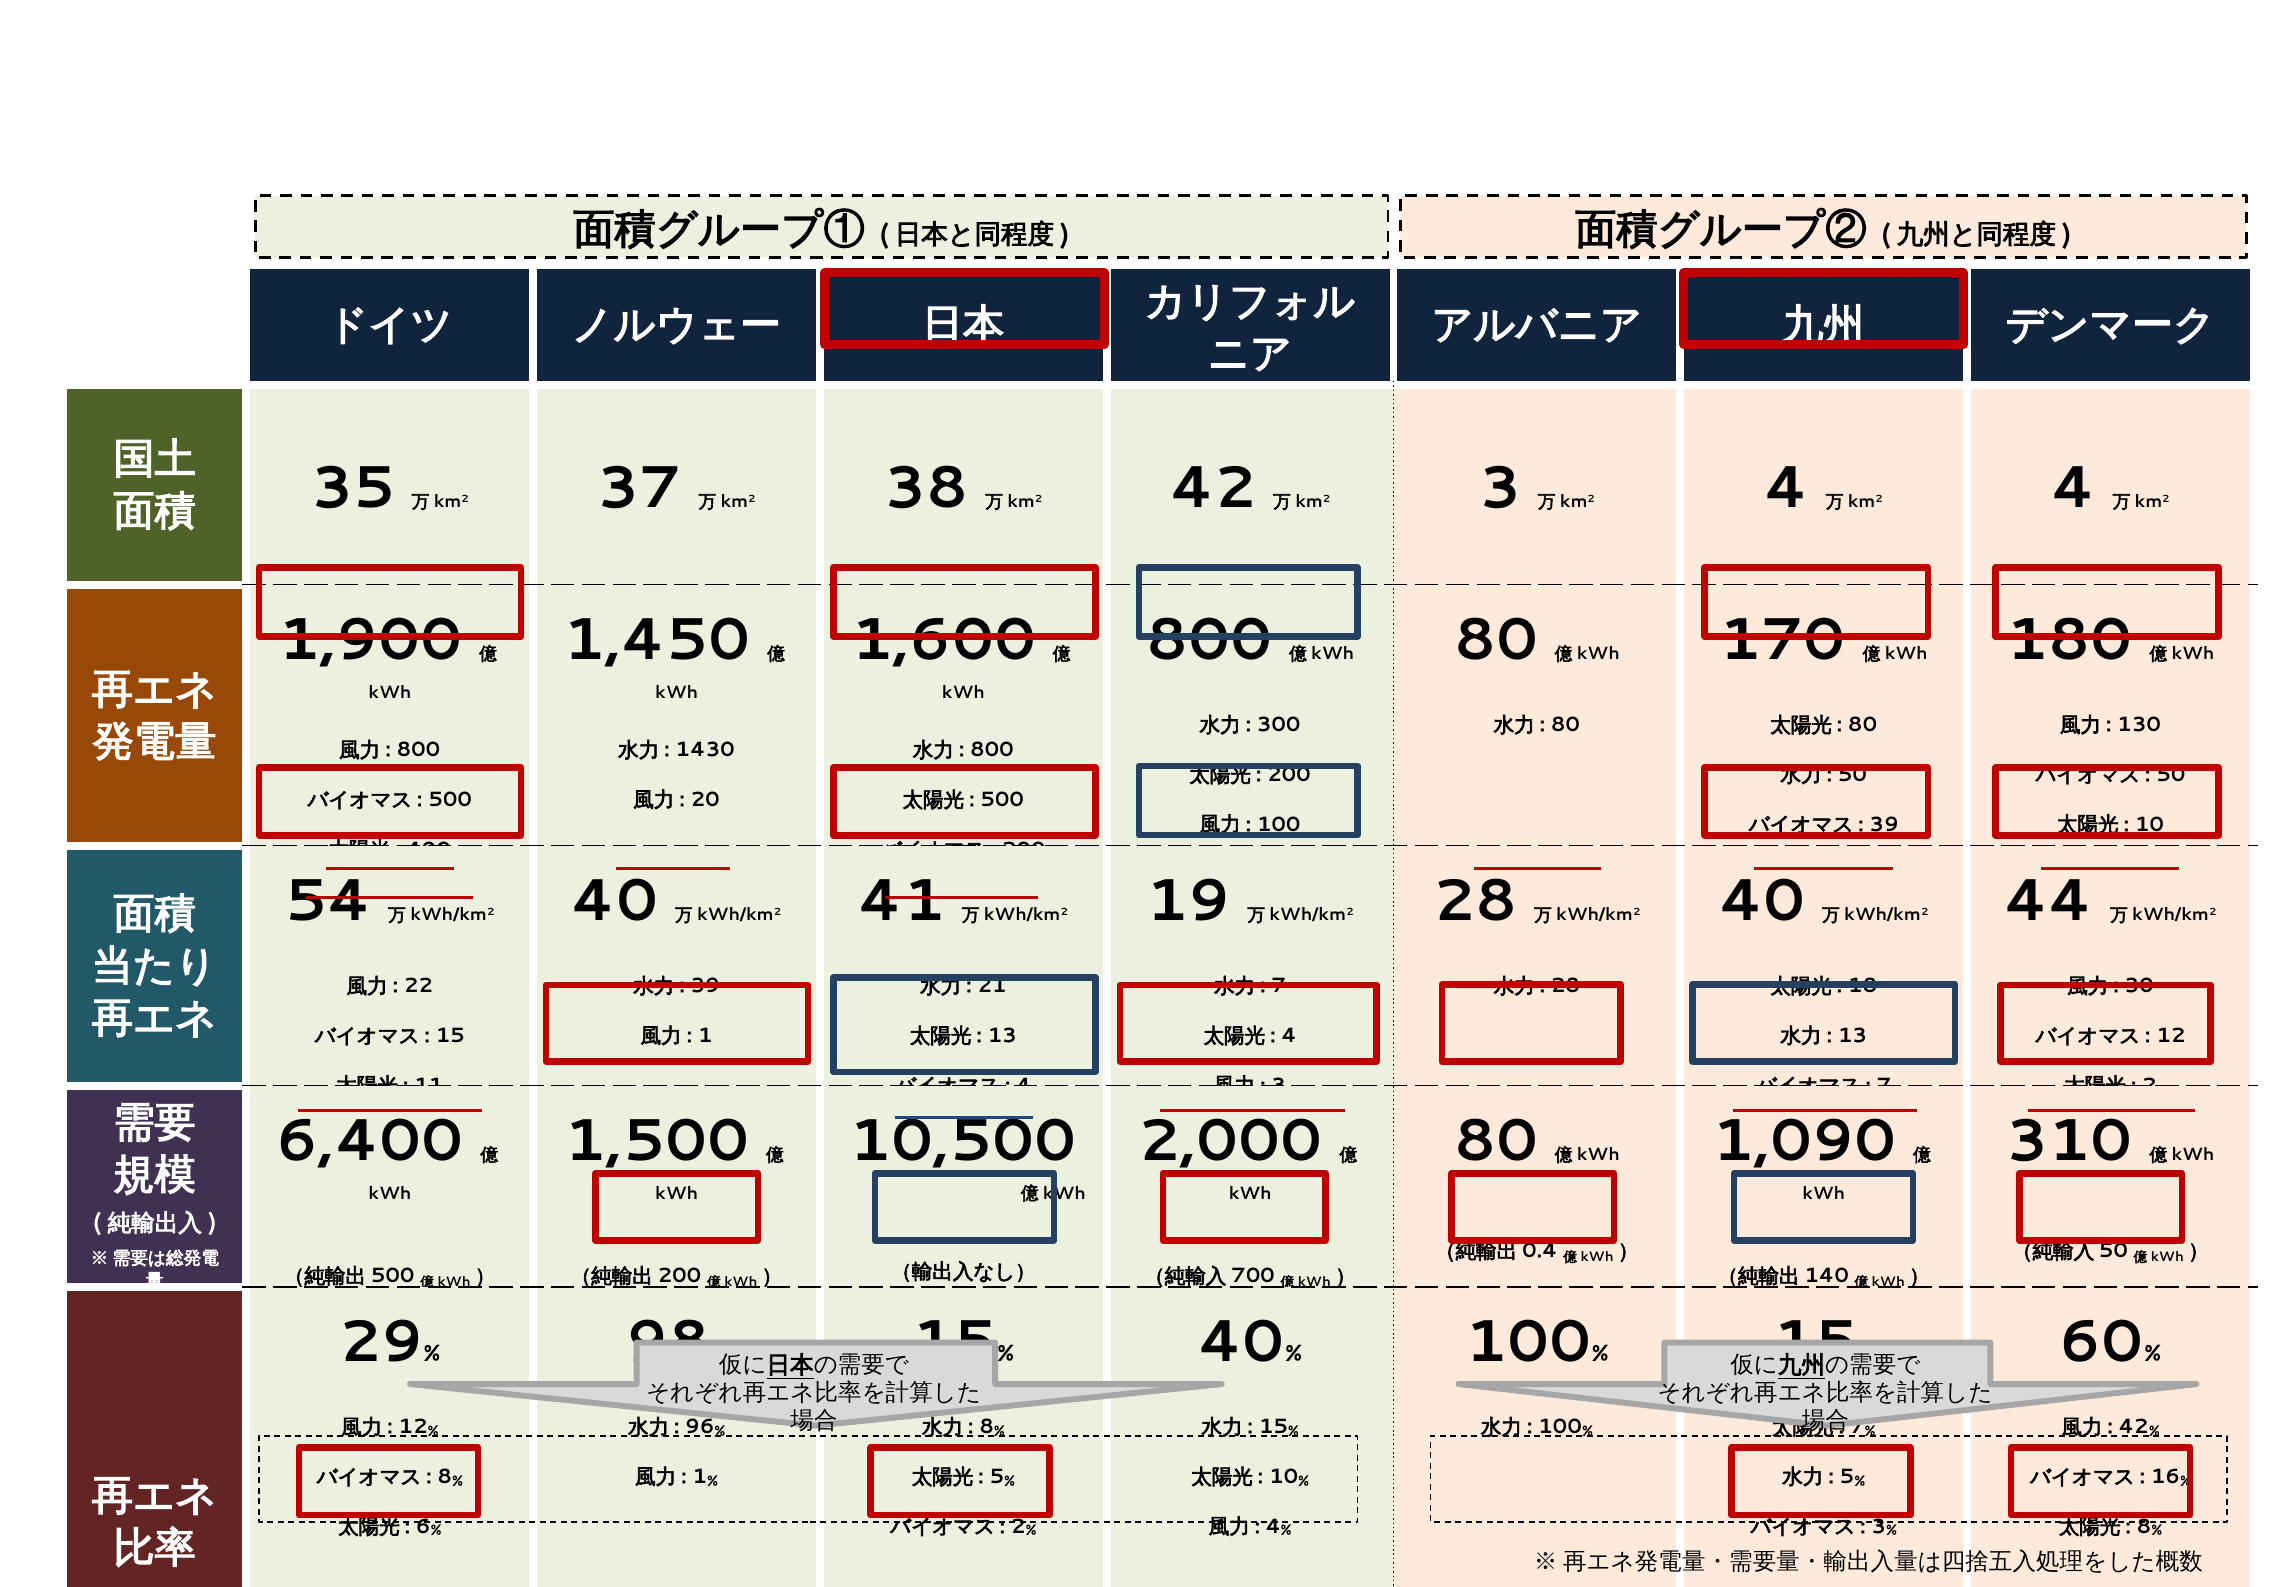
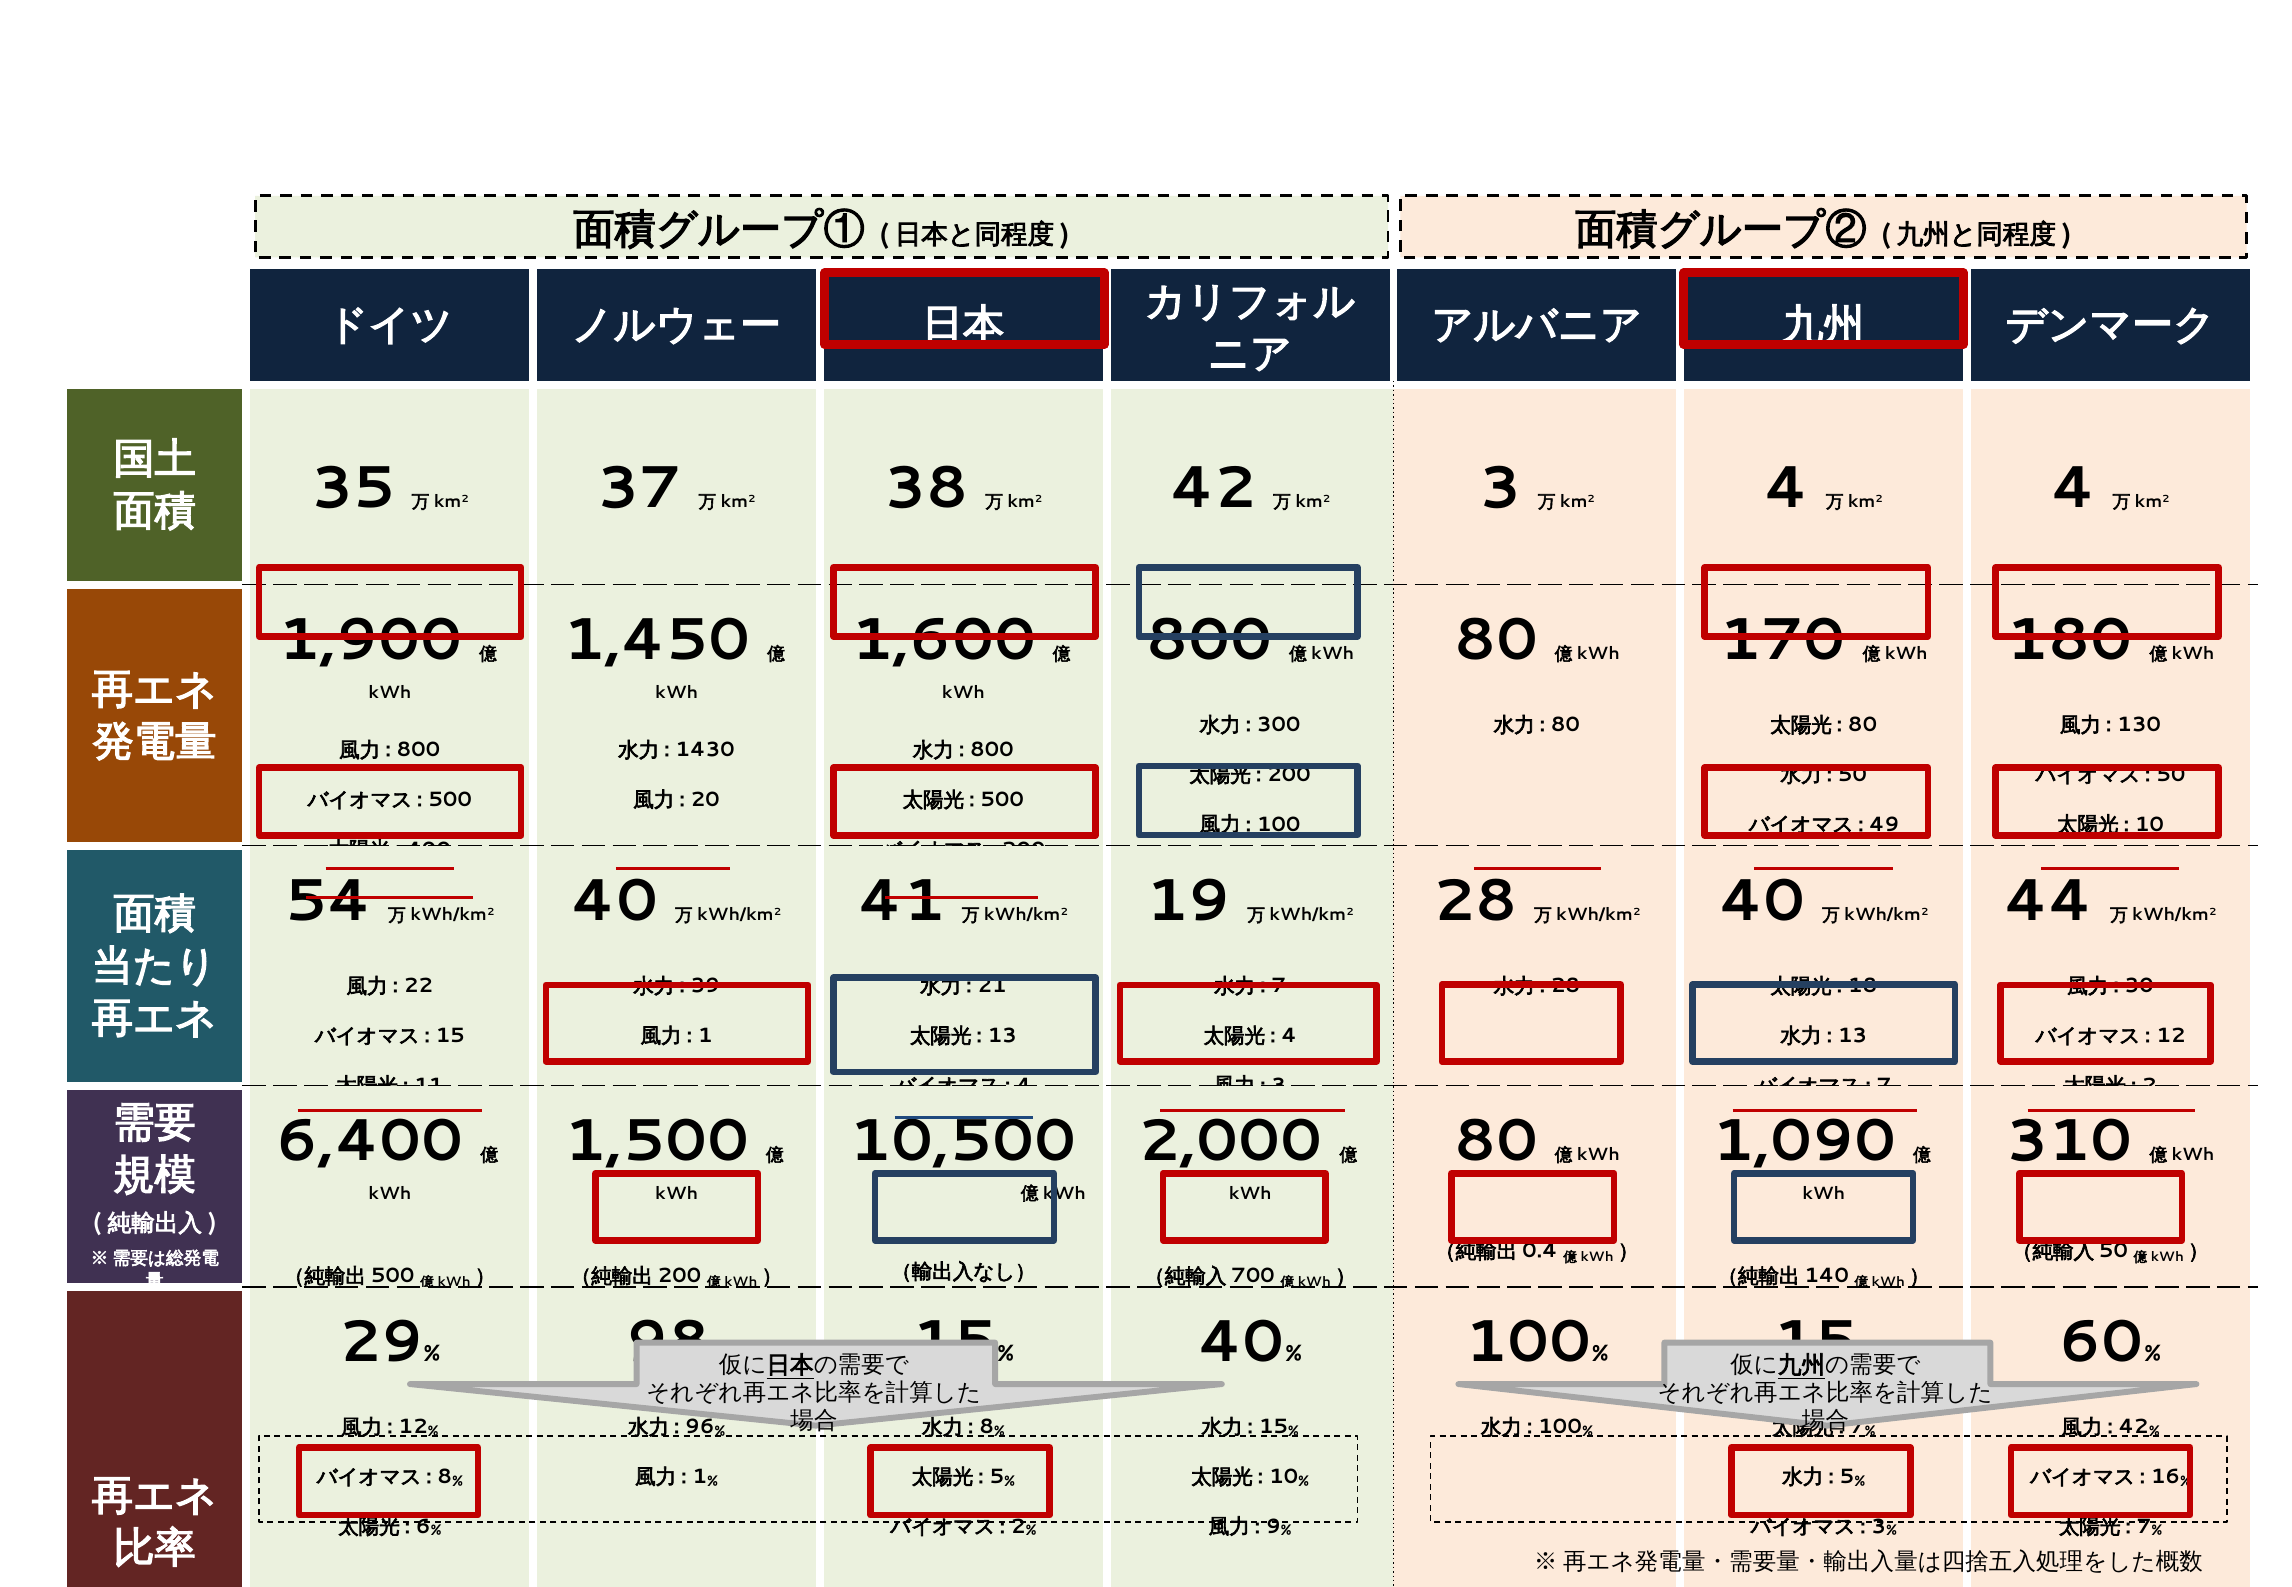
39: 39 -> 49 (1884, 824)
4: 4 -> 9 (1273, 1526)
8: 8 -> 7 (2144, 1526)
